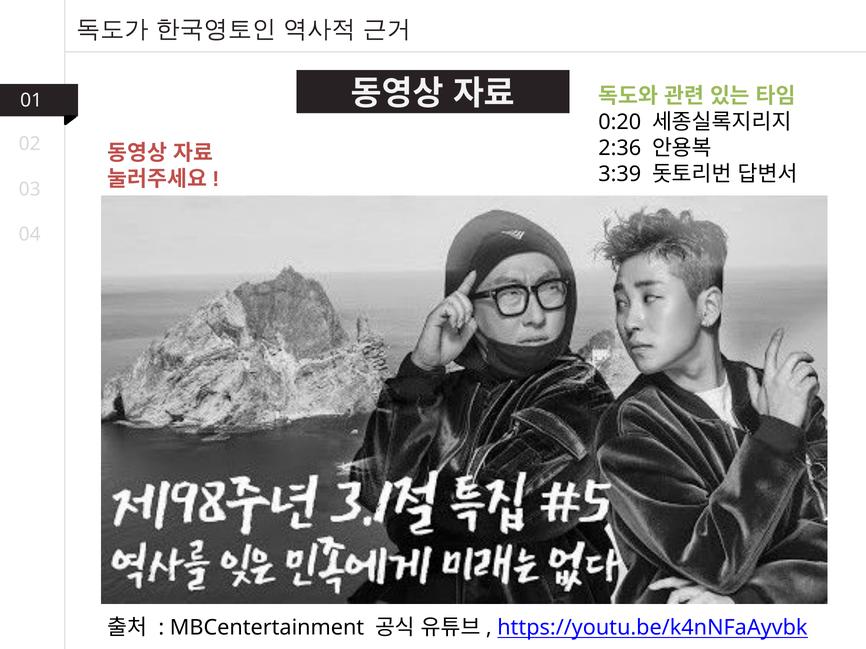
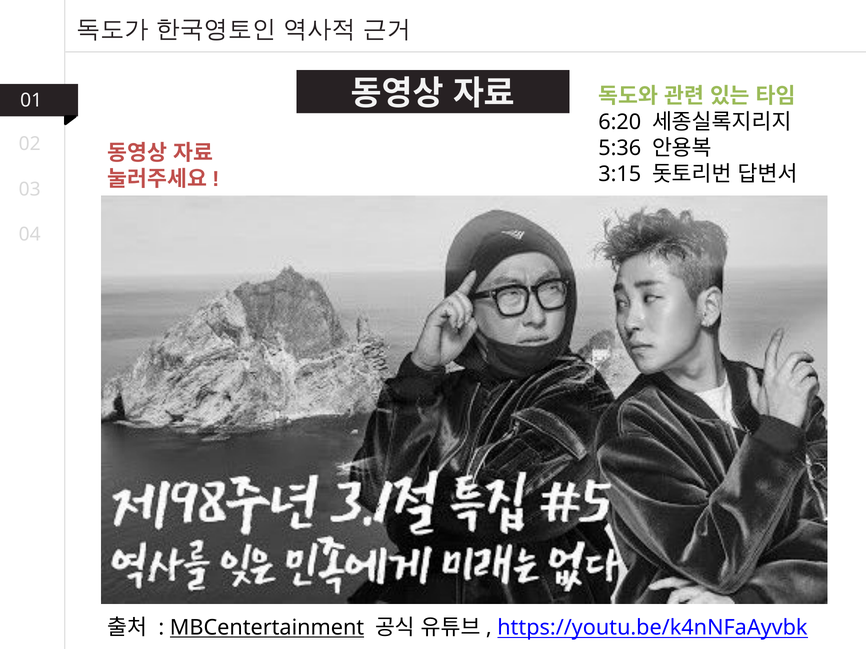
0:20: 0:20 -> 6:20 (620, 122)
2:36: 2:36 -> 5:36 (620, 148)
3:39: 3:39 -> 3:15 (620, 174)
MBCentertainment underline: none -> present (267, 628)
